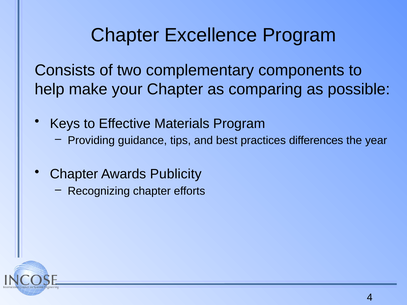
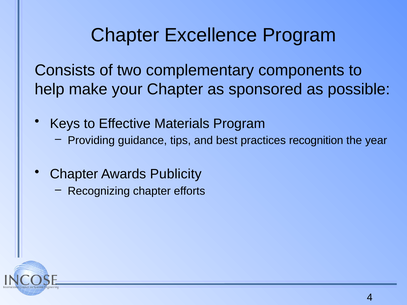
comparing: comparing -> sponsored (265, 89)
differences: differences -> recognition (316, 141)
